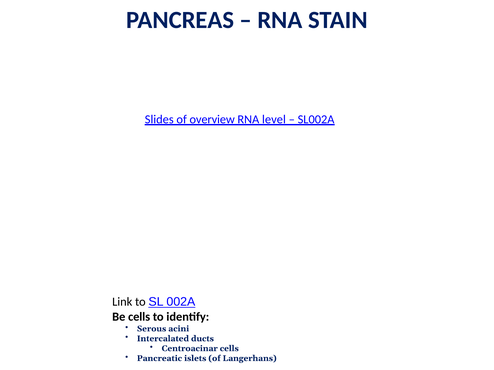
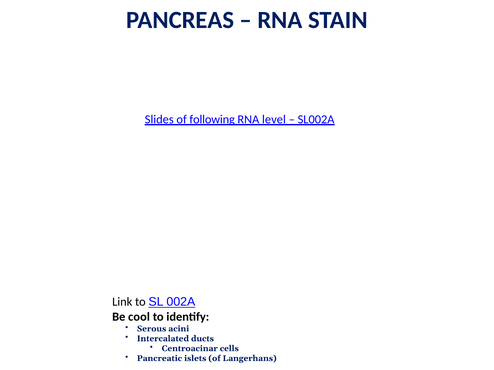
overview: overview -> following (212, 119)
Be cells: cells -> cool (139, 317)
